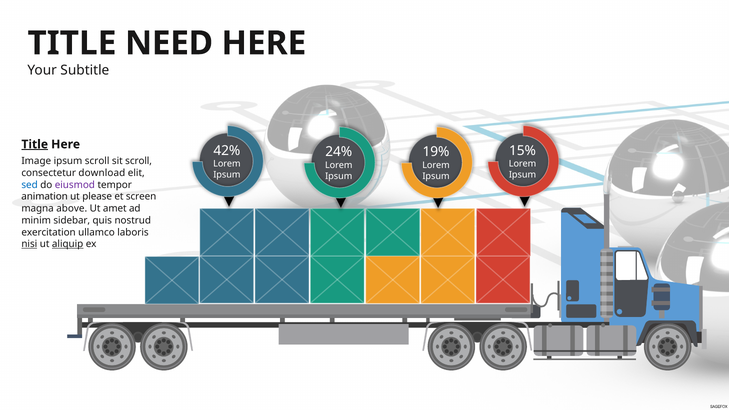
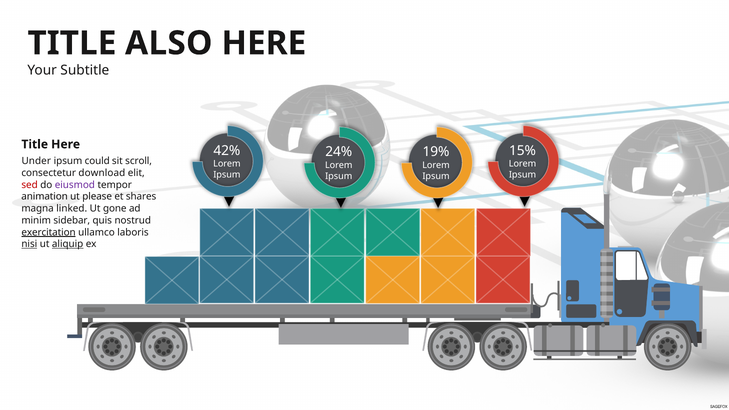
NEED: NEED -> ALSO (169, 43)
Title underline: present -> none (35, 144)
Image: Image -> Under (36, 161)
ipsum scroll: scroll -> could (97, 161)
sed colour: blue -> red (30, 185)
screen: screen -> shares (141, 197)
above: above -> linked (72, 209)
amet: amet -> gone (115, 209)
exercitation underline: none -> present (49, 232)
